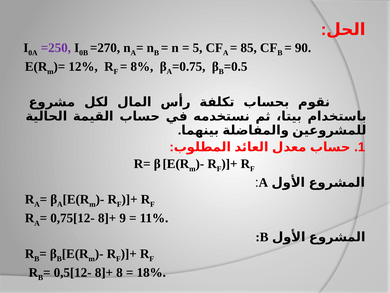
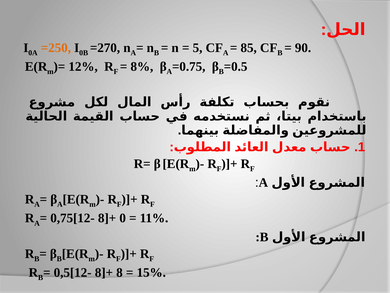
=250 colour: purple -> orange (56, 48)
9: 9 -> 0 (123, 218)
18%: 18% -> 15% (151, 272)
